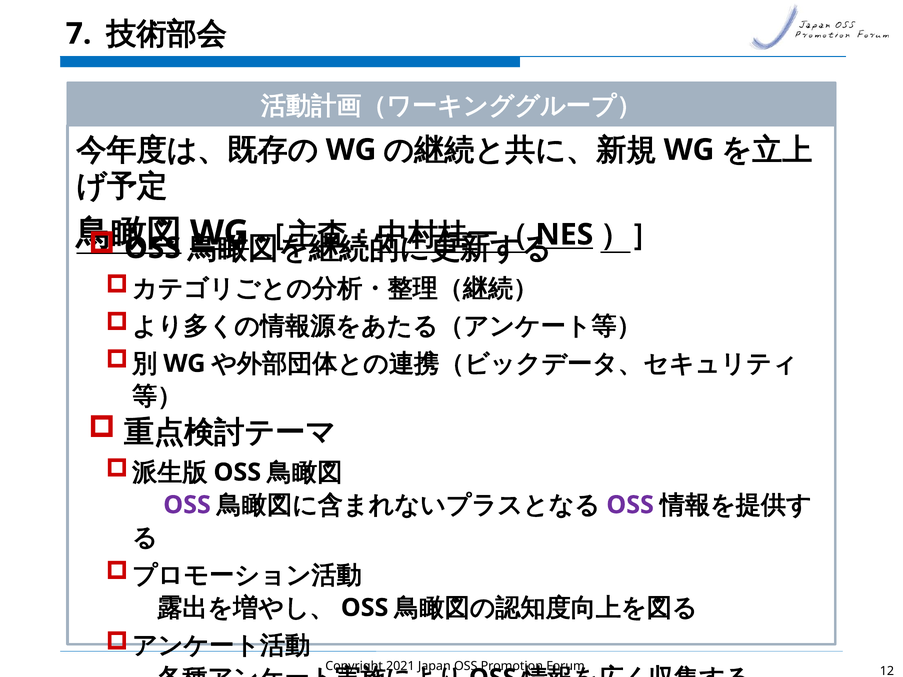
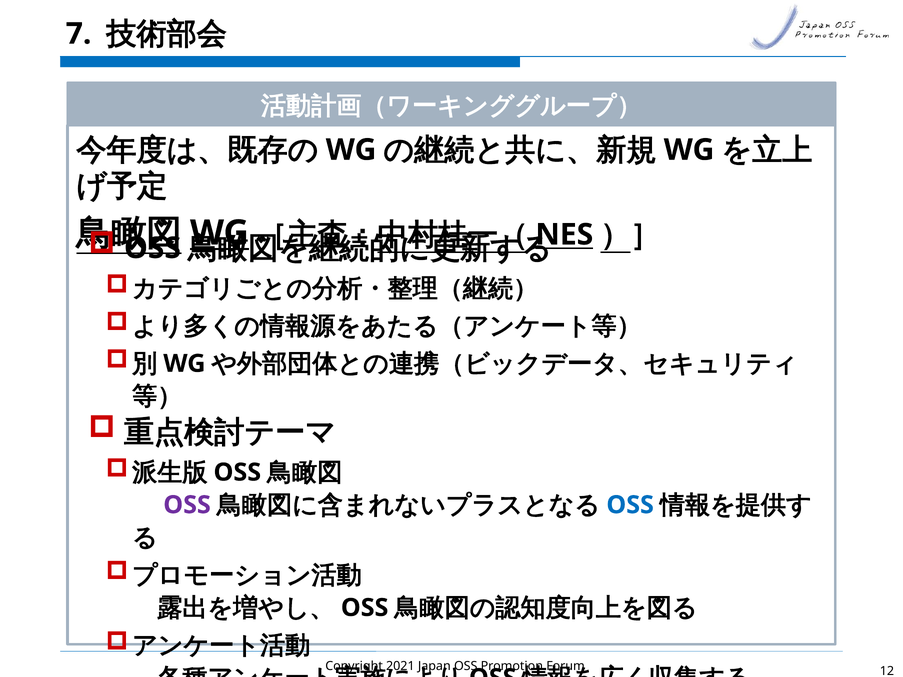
OSS colour: purple -> blue (630, 505)
